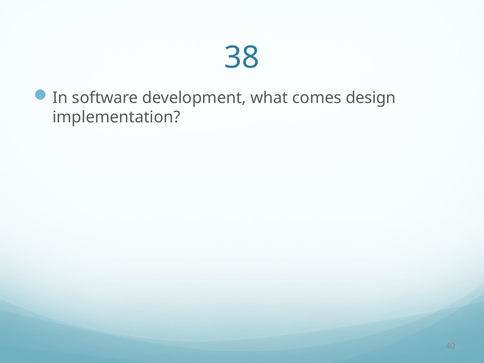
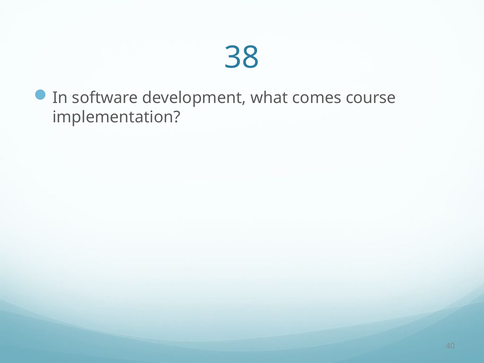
design: design -> course (371, 98)
